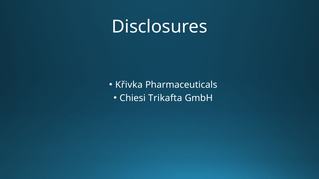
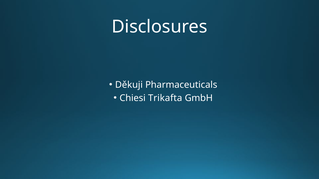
Křivka: Křivka -> Děkuji (129, 85)
